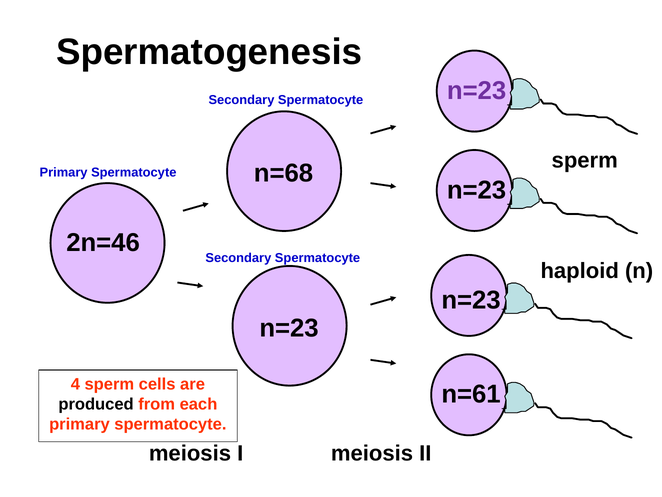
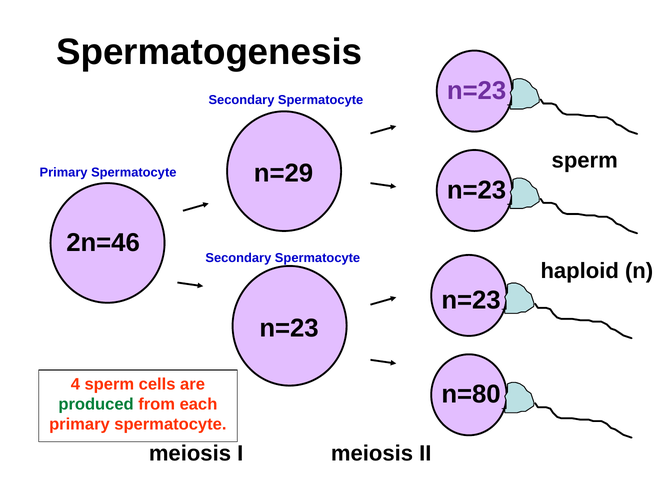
n=68: n=68 -> n=29 (283, 173)
n=61: n=61 -> n=80 (471, 394)
produced colour: black -> green (96, 404)
